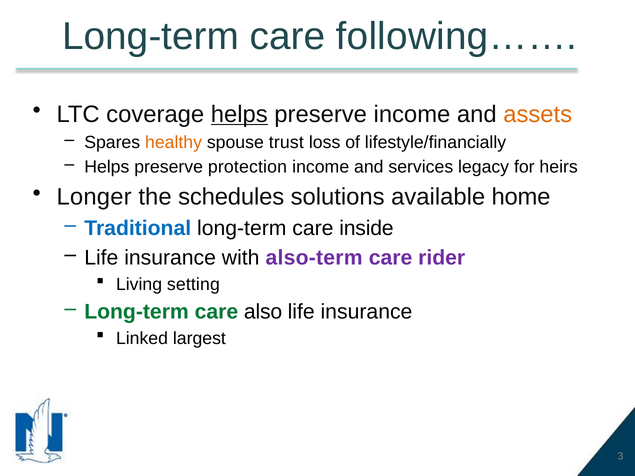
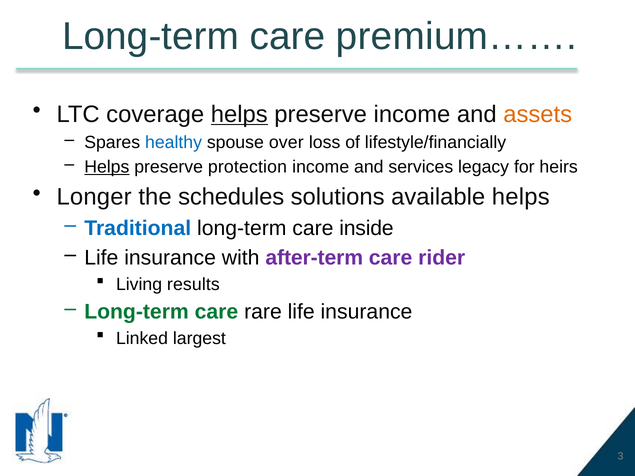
following……: following…… -> premium…… (457, 37)
healthy colour: orange -> blue (174, 142)
trust: trust -> over (286, 142)
Helps underline: none -> present (107, 167)
available home: home -> helps (521, 197)
also-term: also-term -> after-term (314, 258)
setting: setting -> results (193, 284)
also: also -> rare (263, 312)
